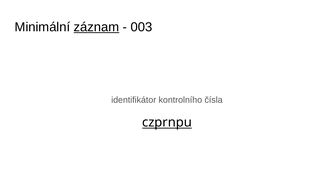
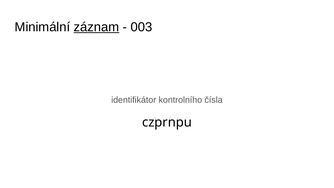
czprnpu underline: present -> none (167, 122)
